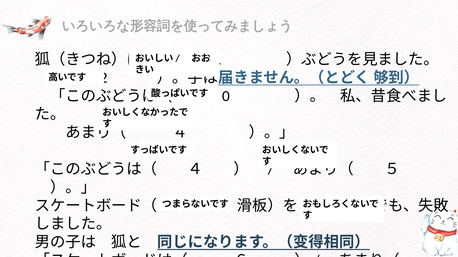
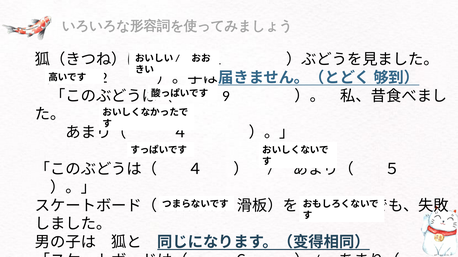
0: 0 -> 9 (226, 96)
